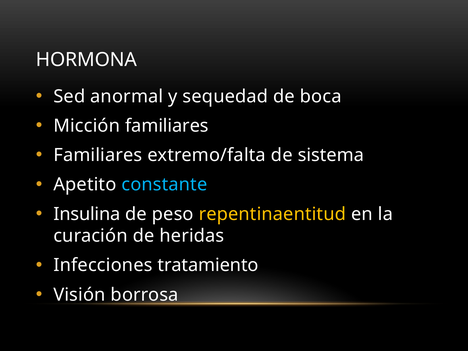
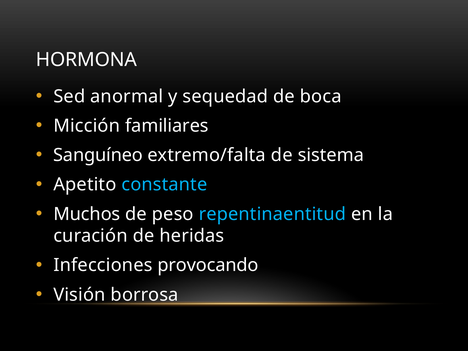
Familiares: Familiares -> Sanguíneo (98, 155)
Insulina: Insulina -> Muchos (87, 214)
repentinaentitud colour: yellow -> light blue (272, 214)
tratamiento: tratamiento -> provocando (208, 265)
